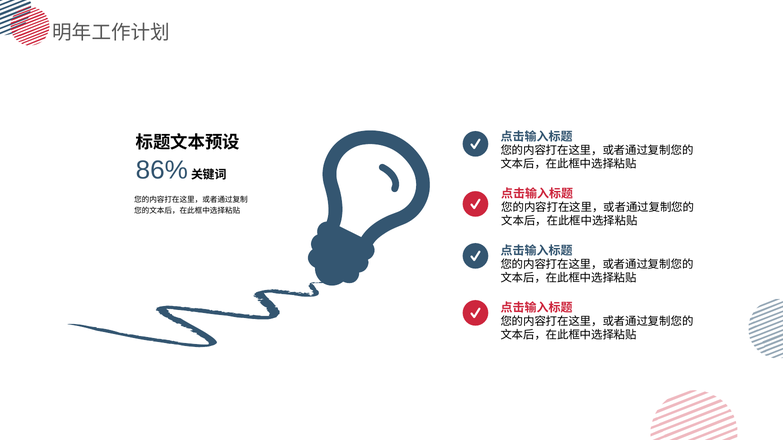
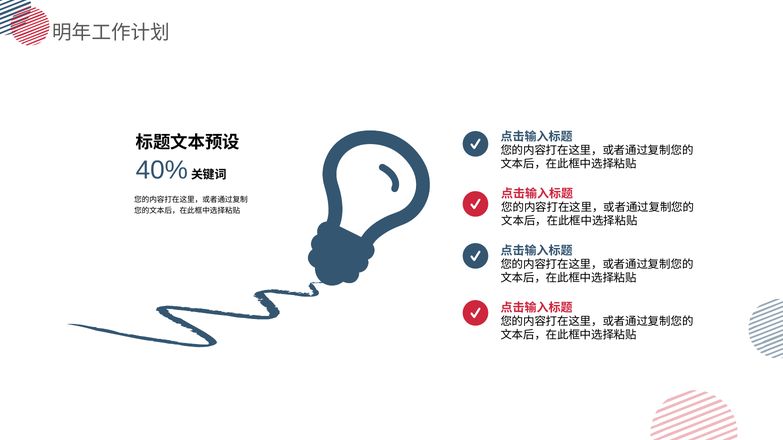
86%: 86% -> 40% (162, 170)
